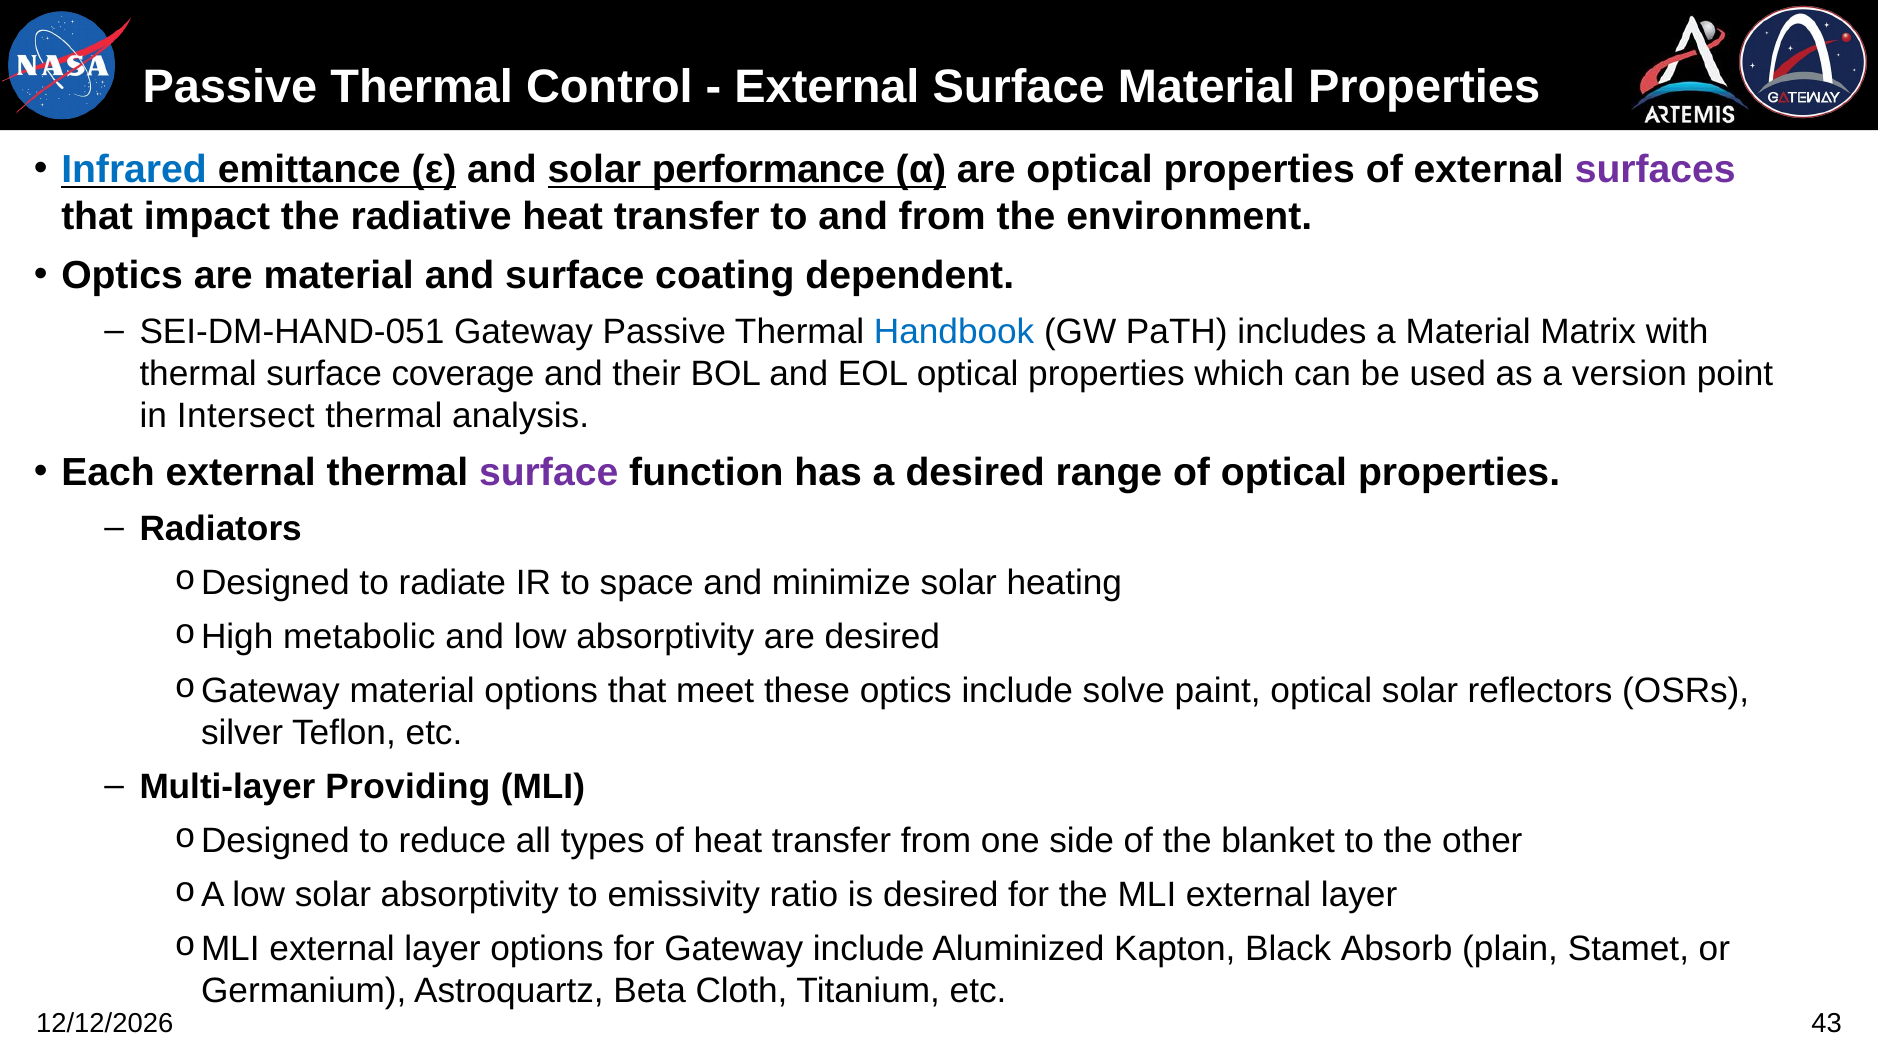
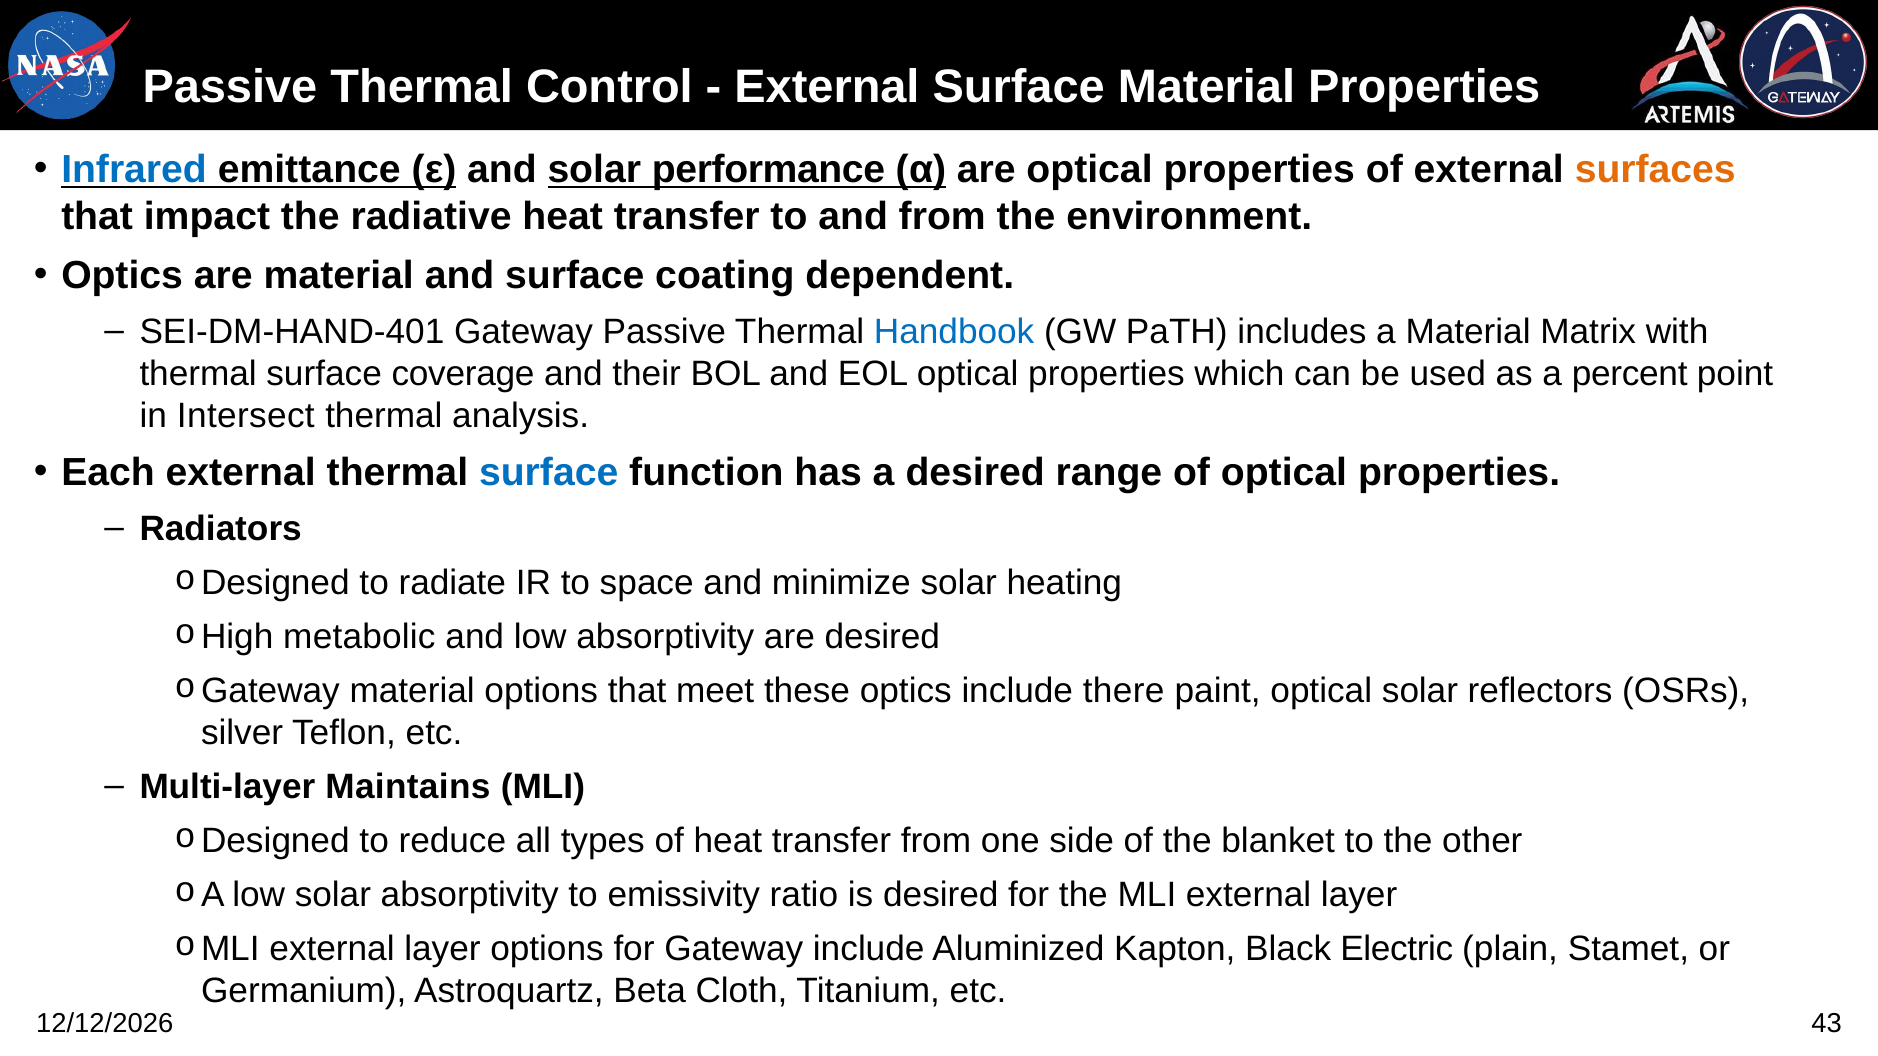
surfaces colour: purple -> orange (1655, 170)
SEI-DM-HAND-051: SEI-DM-HAND-051 -> SEI-DM-HAND-401 (292, 332)
version: version -> percent (1630, 374)
surface colour: purple -> blue (549, 473)
solve: solve -> there (1124, 691)
Providing: Providing -> Maintains (408, 787)
Absorb: Absorb -> Electric (1397, 949)
